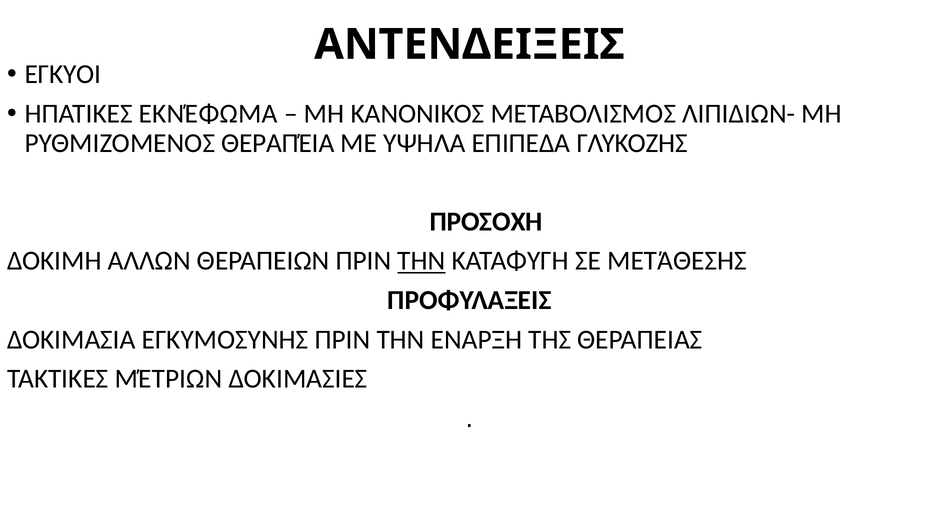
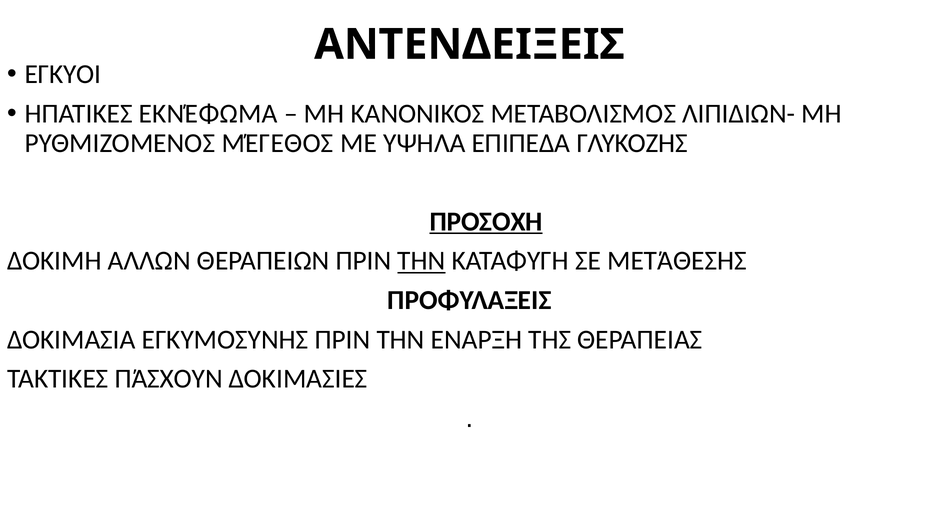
ΘΕΡΑΠΈΙΑ: ΘΕΡΑΠΈΙΑ -> ΜΈΓΕΘΟΣ (278, 143)
ΠΡΟΣΟΧΗ underline: none -> present (486, 222)
ΜΈΤΡΙΩΝ: ΜΈΤΡΙΩΝ -> ΠΆΣΧΟΥΝ (169, 379)
